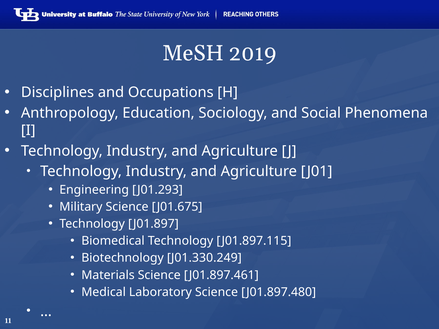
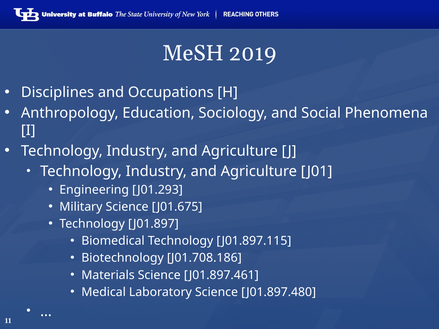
J01.330.249: J01.330.249 -> J01.708.186 (204, 258)
